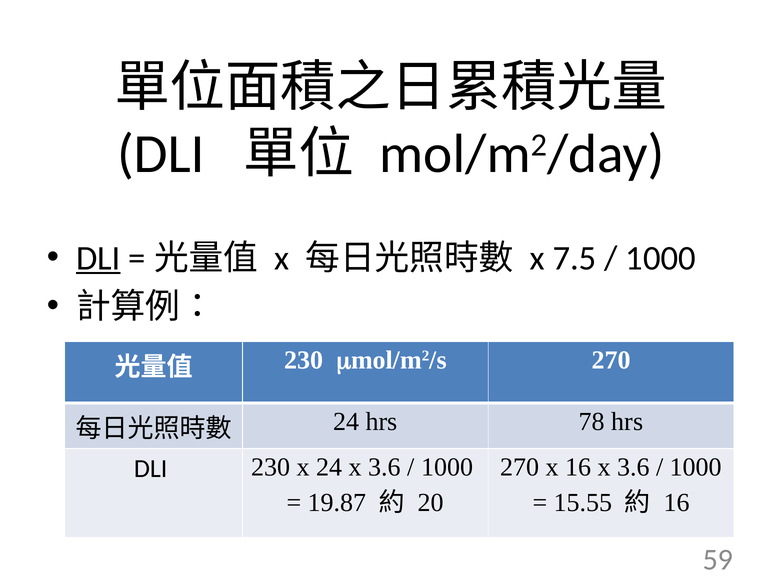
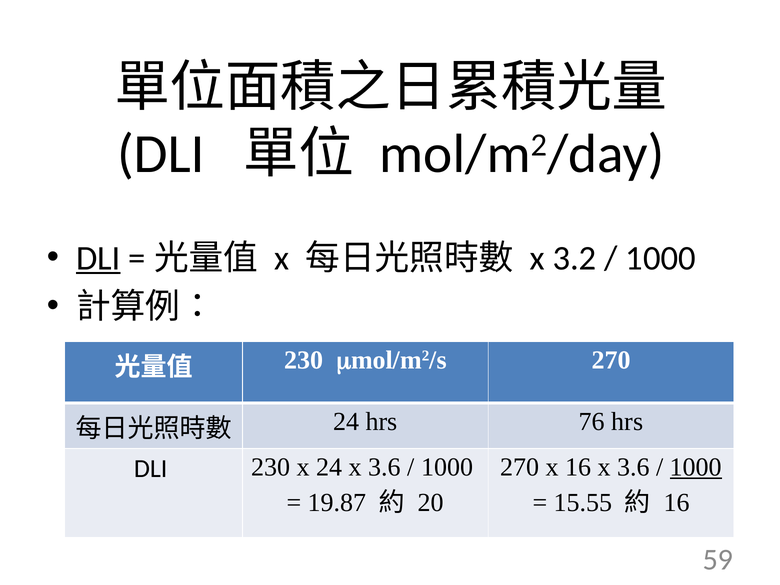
7.5: 7.5 -> 3.2 (574, 258)
78: 78 -> 76 (592, 422)
1000 underline: none -> present (696, 467)
